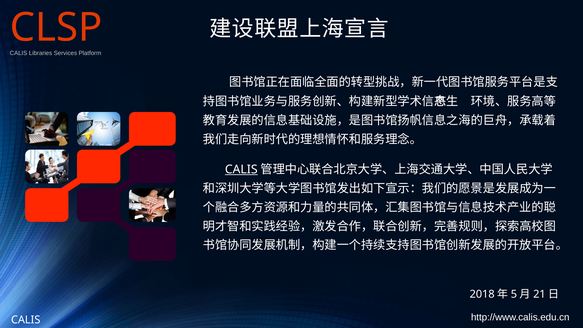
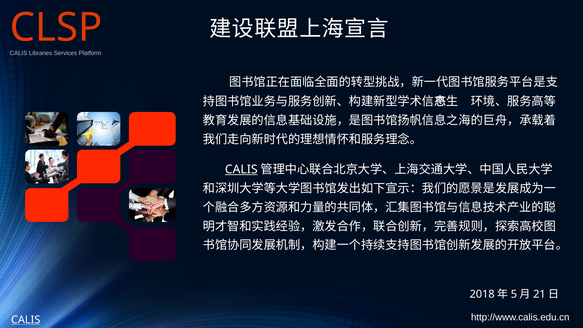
CALIS underline: none -> present (26, 320)
